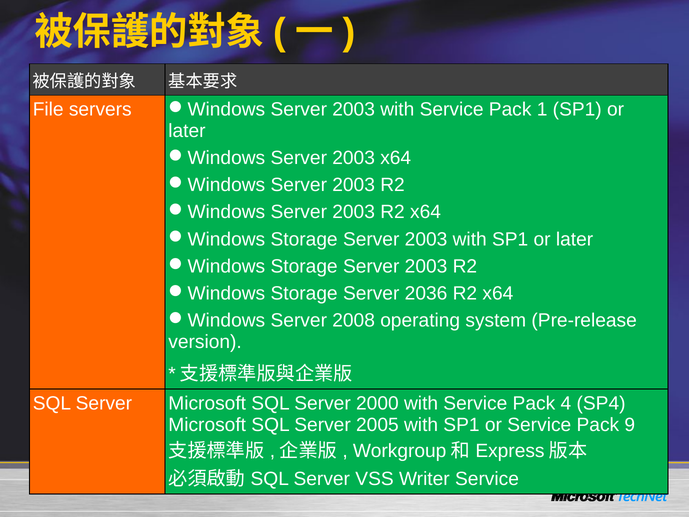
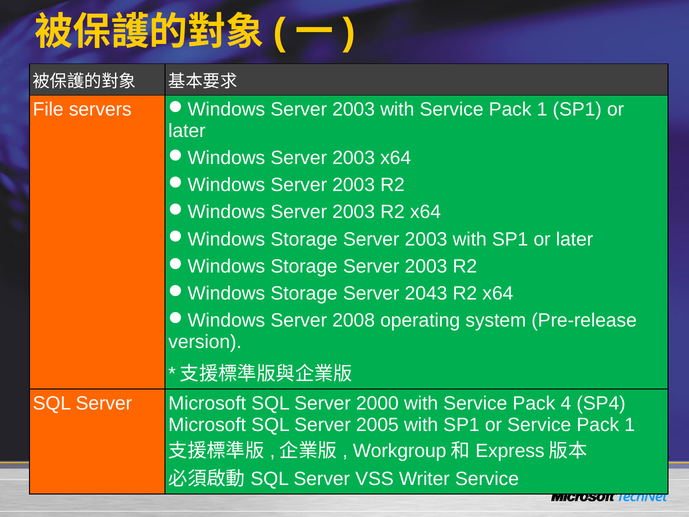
2036: 2036 -> 2043 (426, 293)
or Service Pack 9: 9 -> 1 (630, 424)
